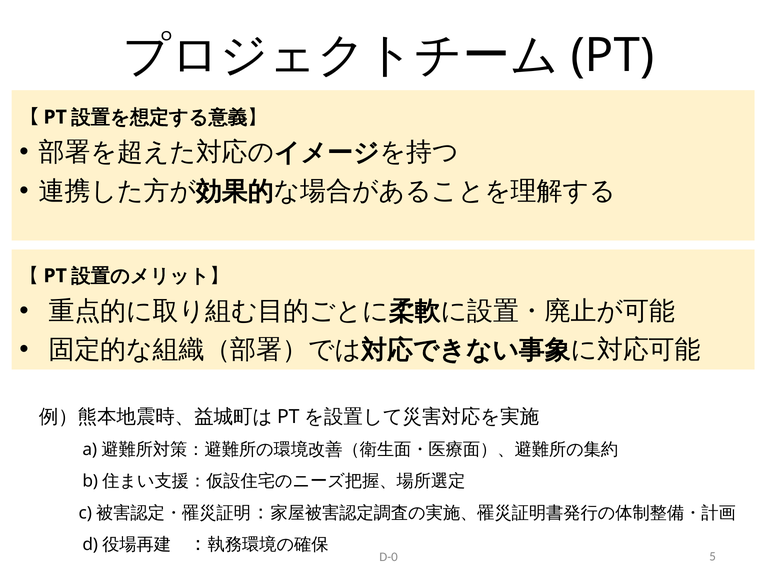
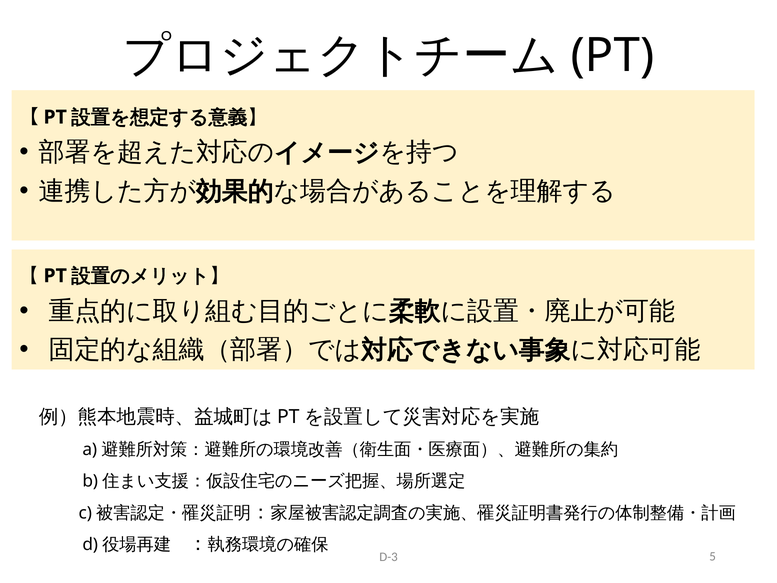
D-0: D-0 -> D-3 (389, 557)
